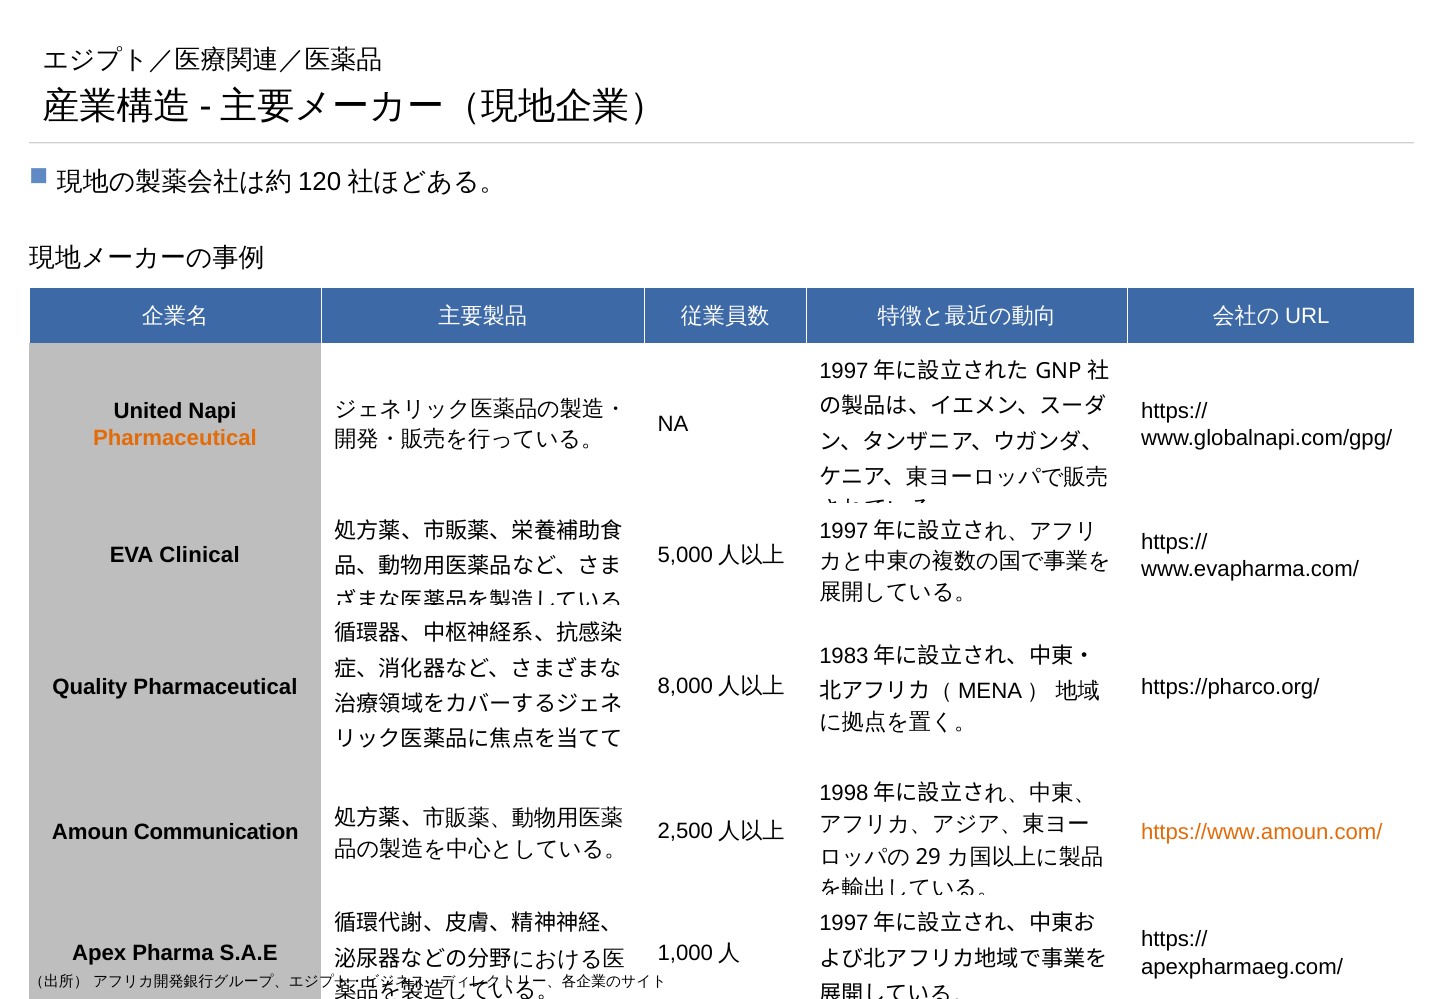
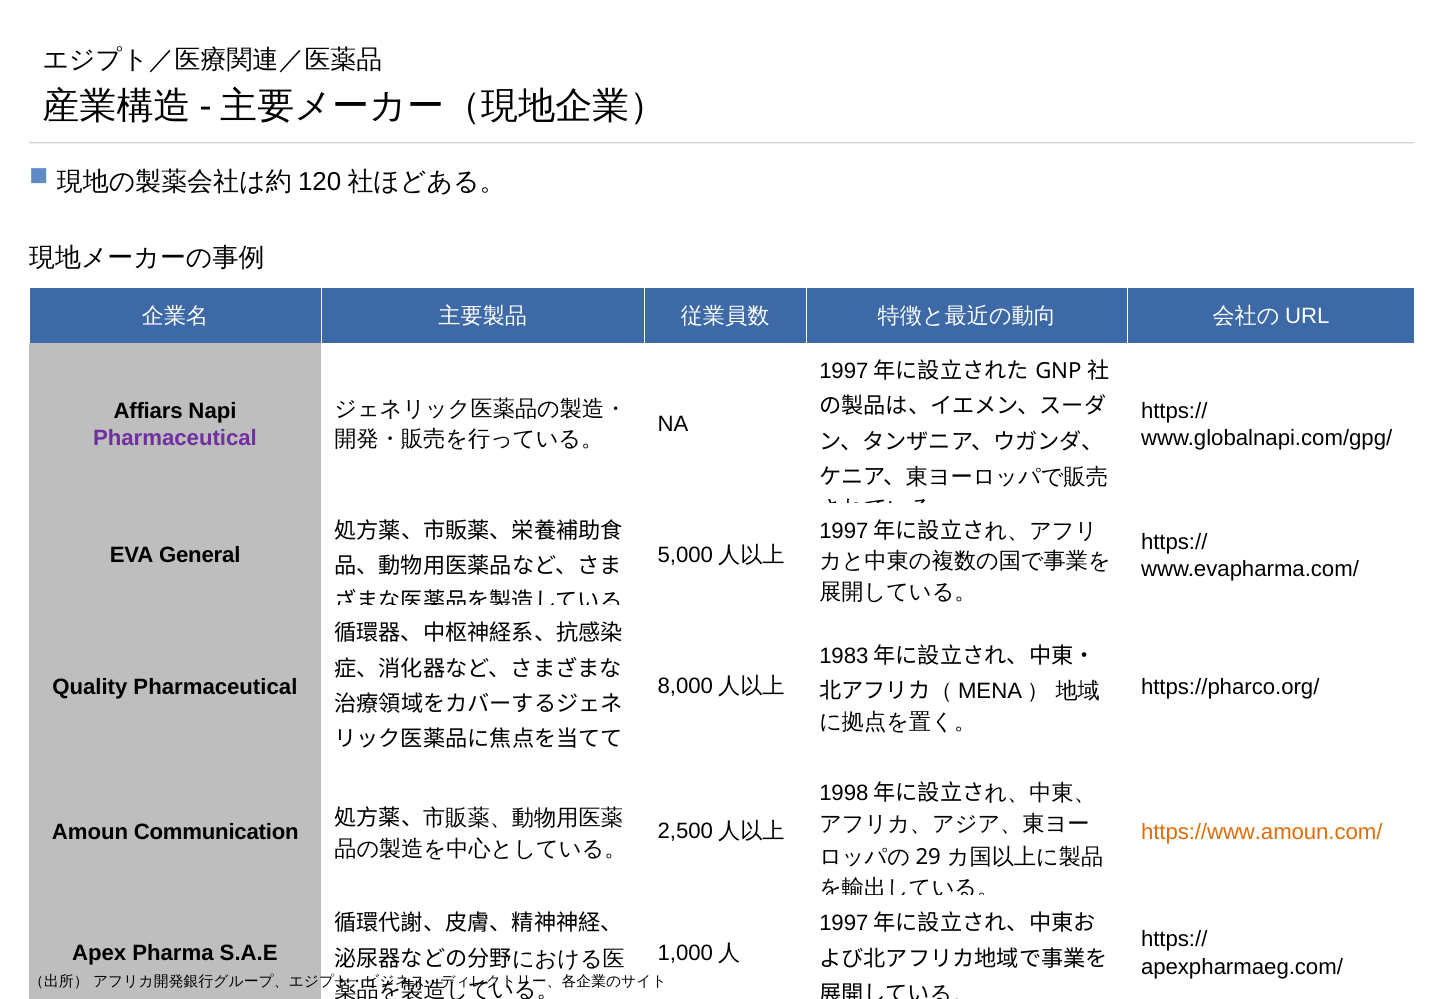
United: United -> Affiars (148, 411)
Pharmaceutical colour: orange -> purple (175, 438)
Clinical: Clinical -> General (200, 556)
